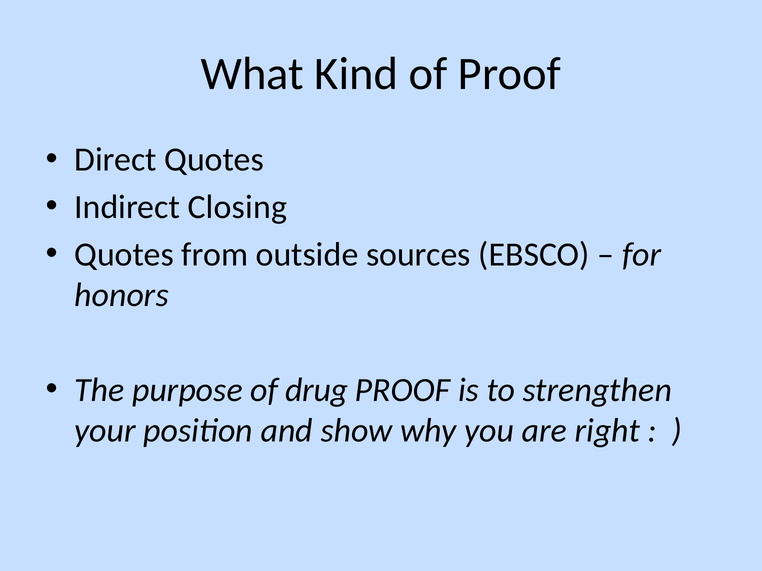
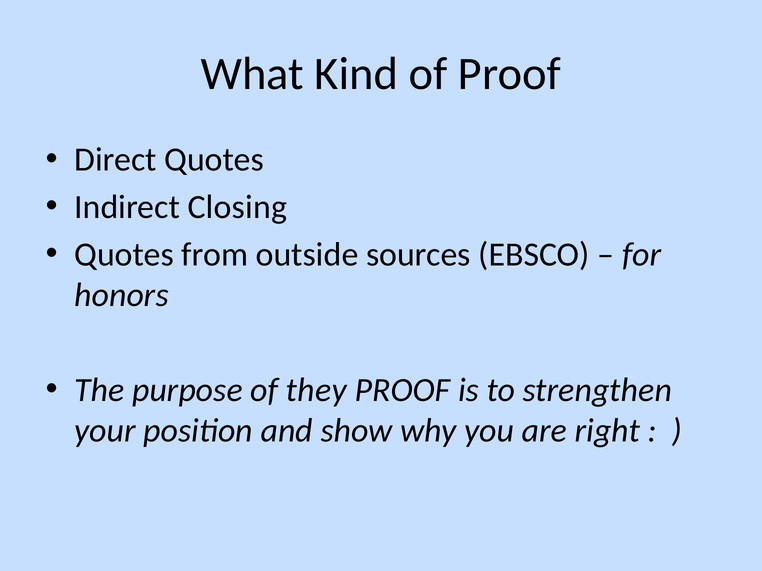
drug: drug -> they (316, 390)
